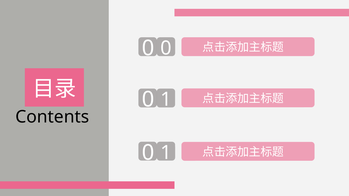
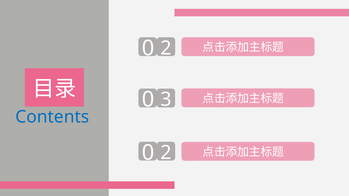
0: 0 -> 2 (166, 48)
1: 1 -> 3 (166, 100)
Contents colour: black -> blue (52, 117)
1: 1 -> 2 (166, 153)
